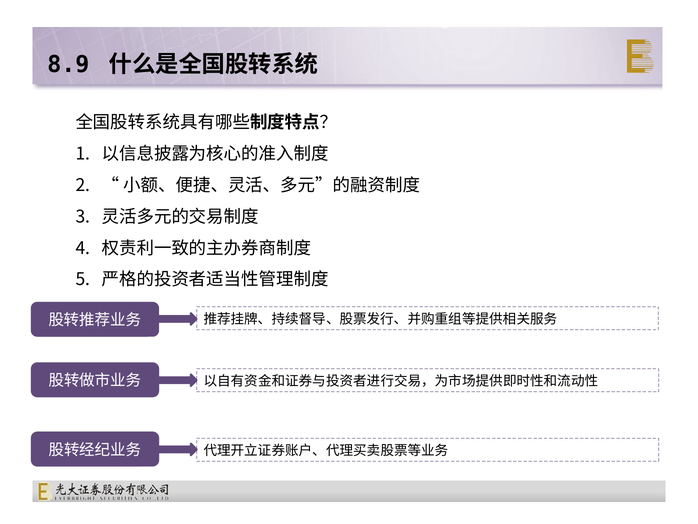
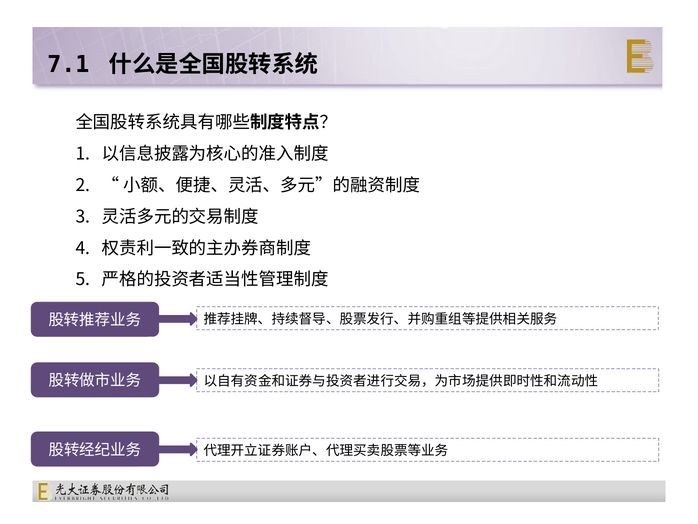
8.9: 8.9 -> 7.1 (68, 64)
